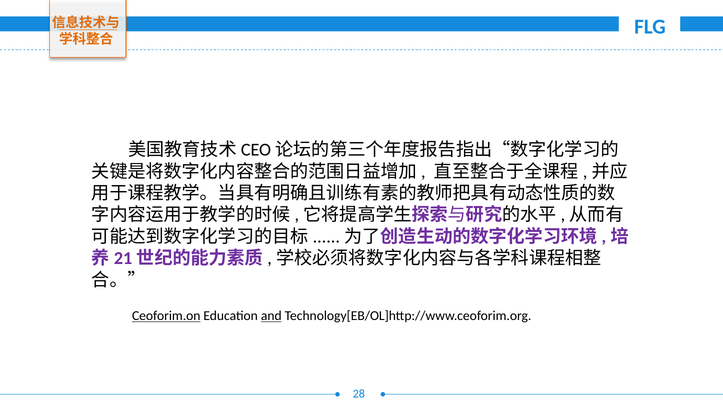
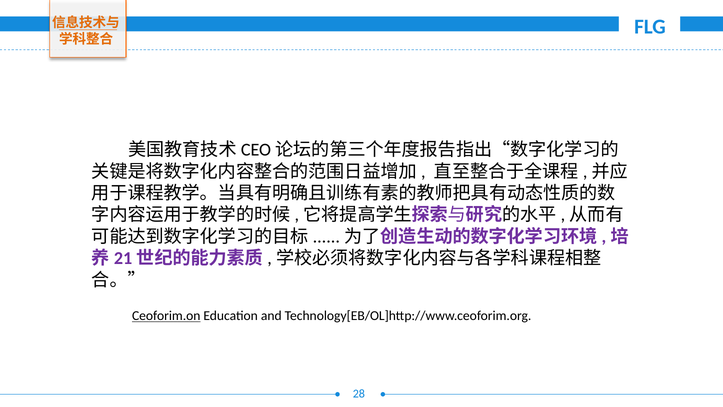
and underline: present -> none (271, 316)
